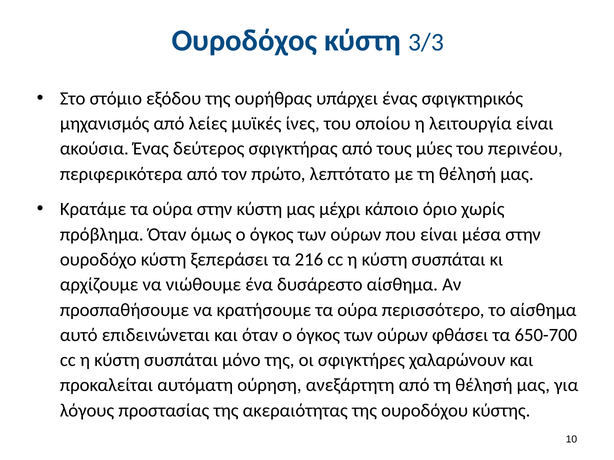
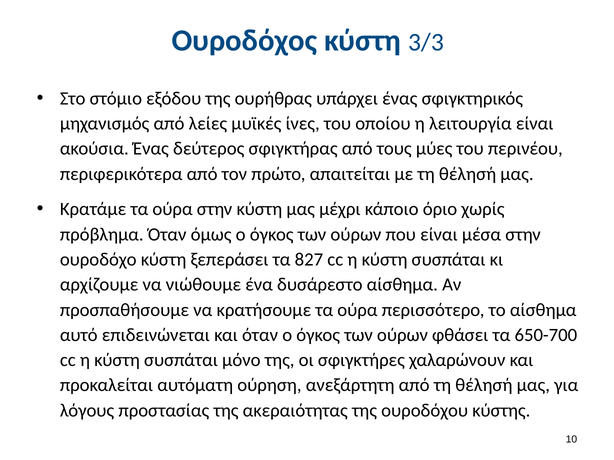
λεπτότατο: λεπτότατο -> απαιτείται (350, 174)
216: 216 -> 827 (309, 260)
